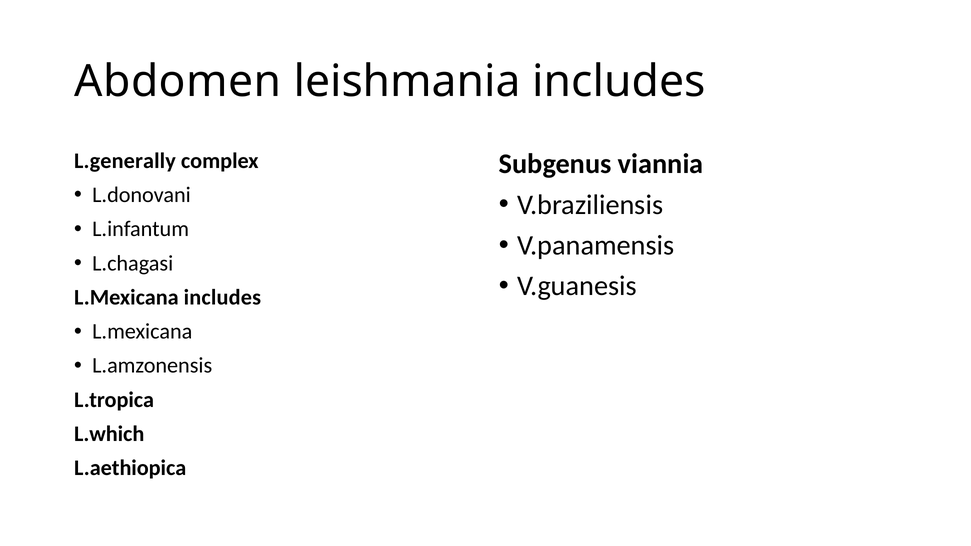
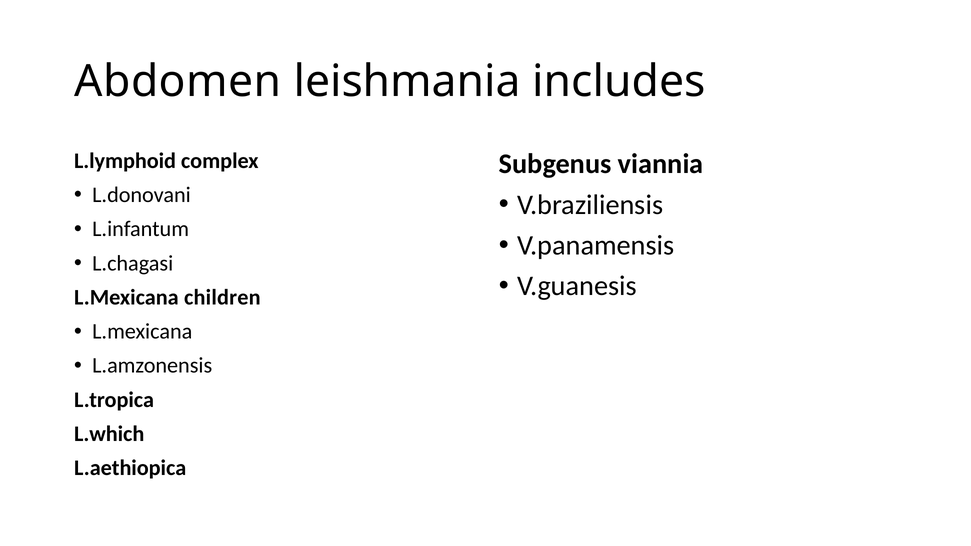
L.generally: L.generally -> L.lymphoid (125, 161)
L.Mexicana includes: includes -> children (222, 297)
